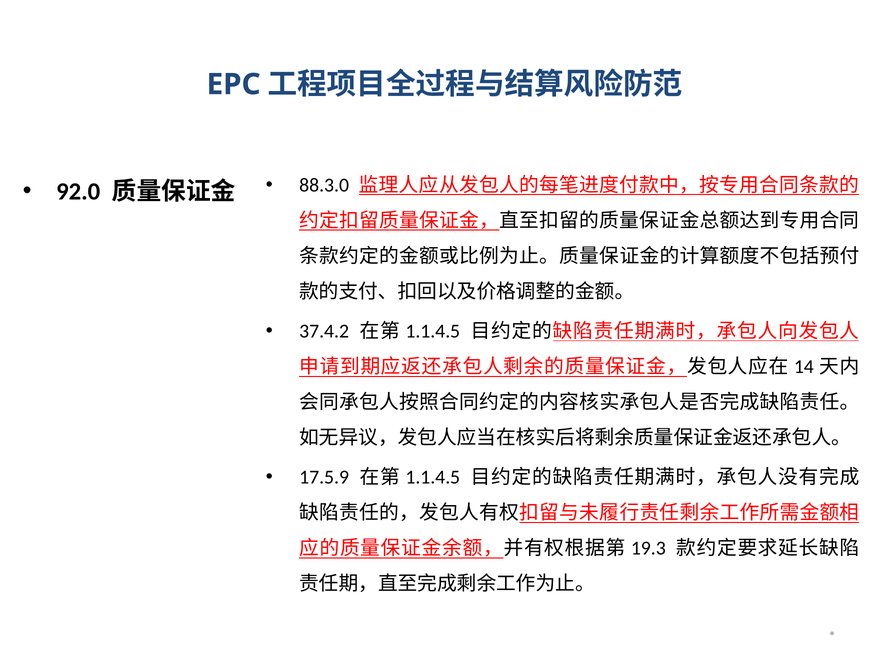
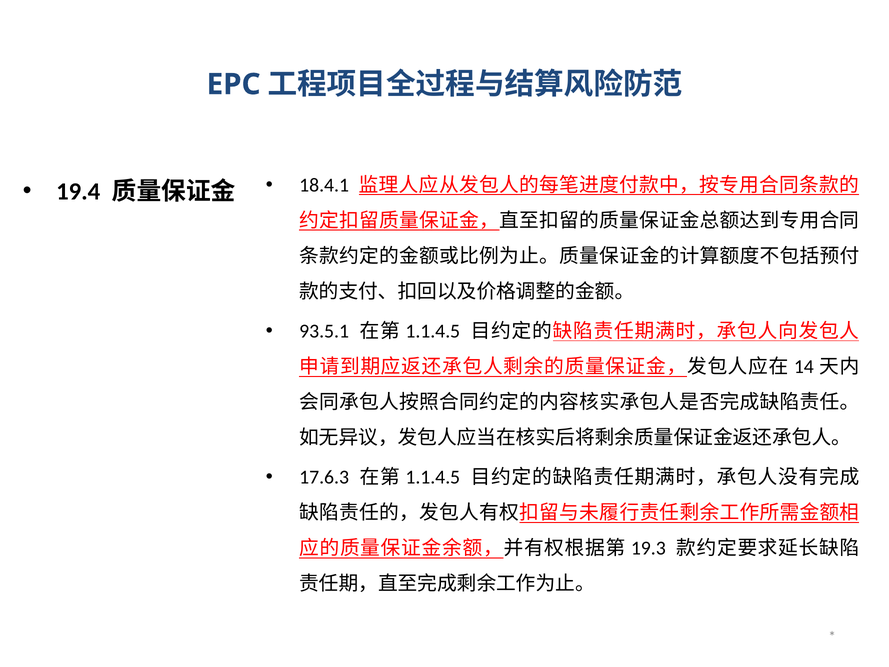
92.0: 92.0 -> 19.4 (78, 191)
88.3.0: 88.3.0 -> 18.4.1 (324, 185)
37.4.2: 37.4.2 -> 93.5.1 (324, 331)
17.5.9: 17.5.9 -> 17.6.3 (324, 477)
